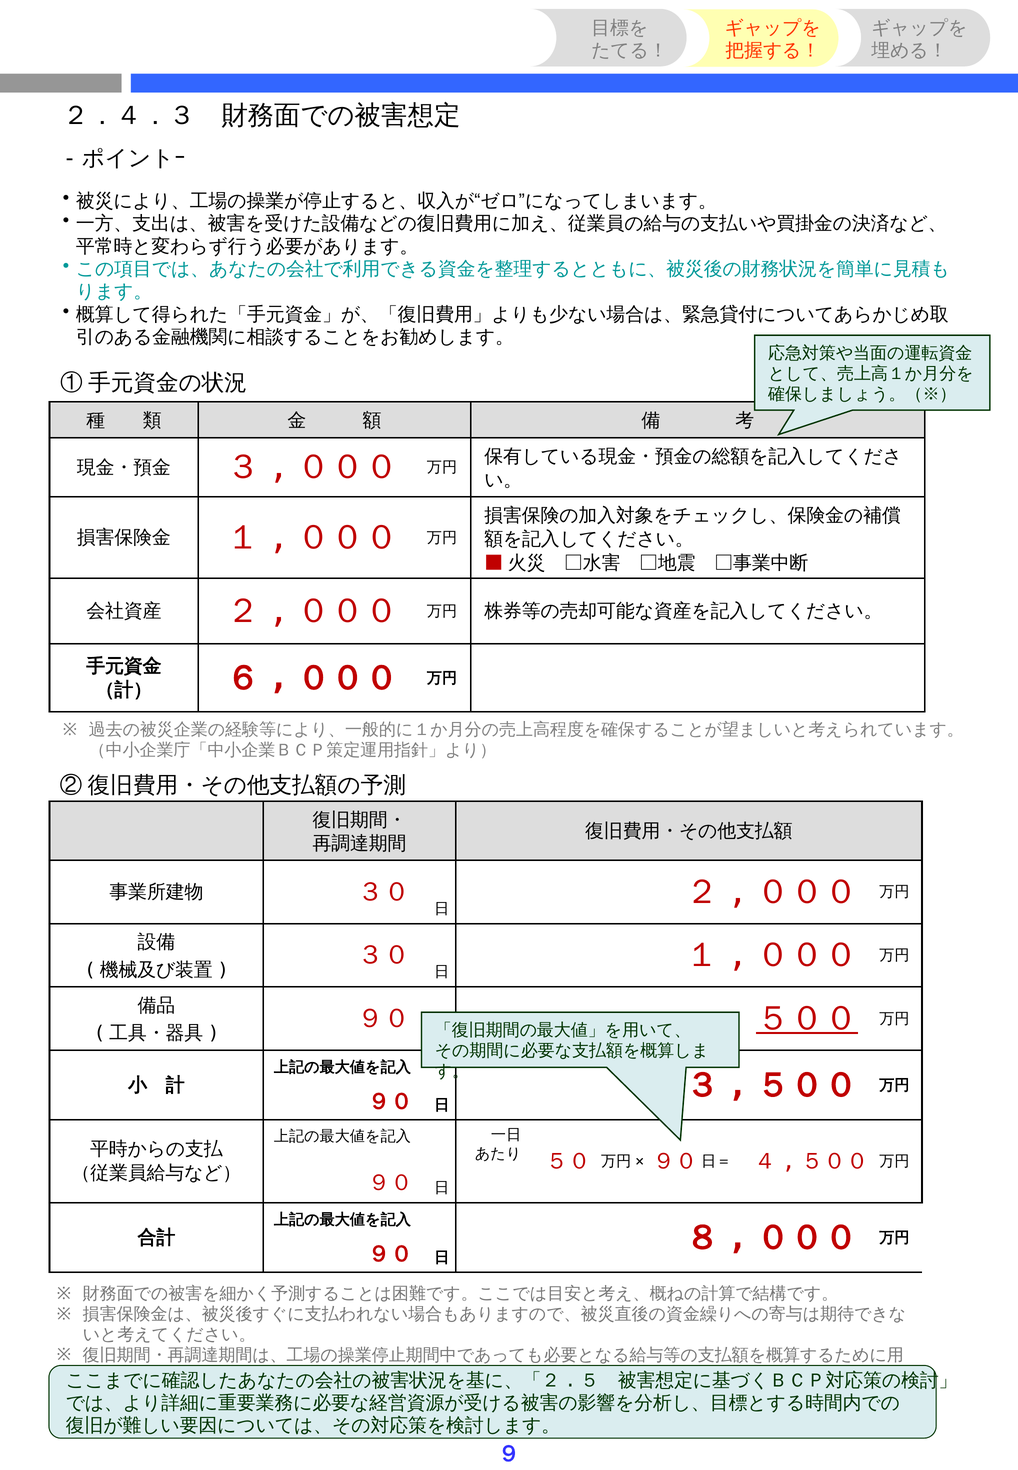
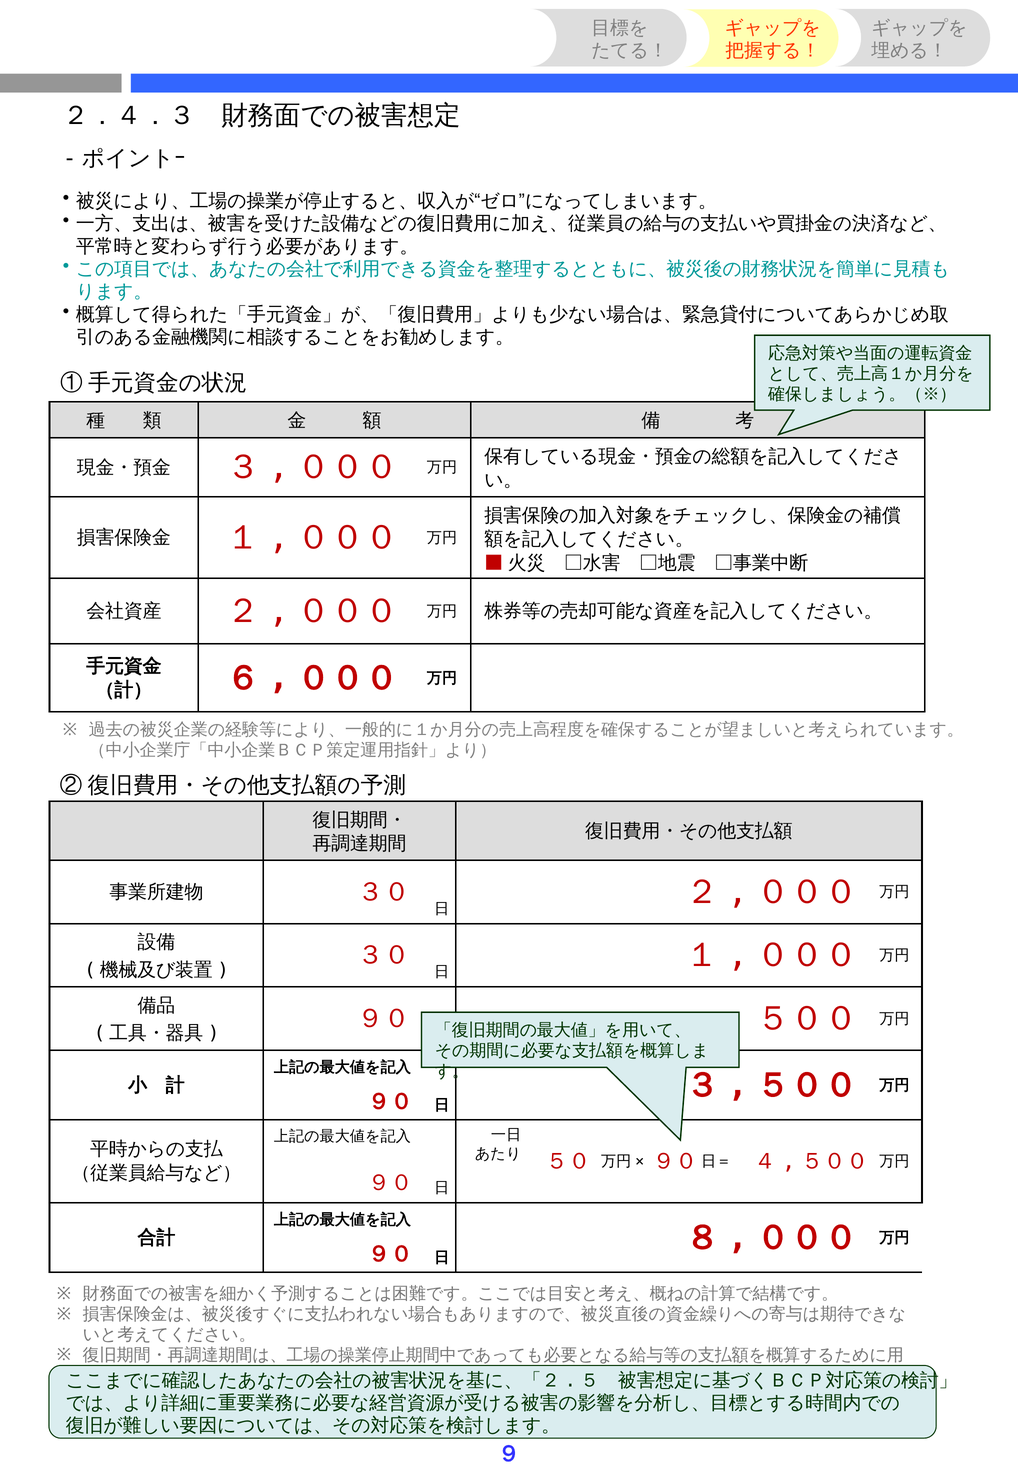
５００ underline: present -> none (807, 1019)
